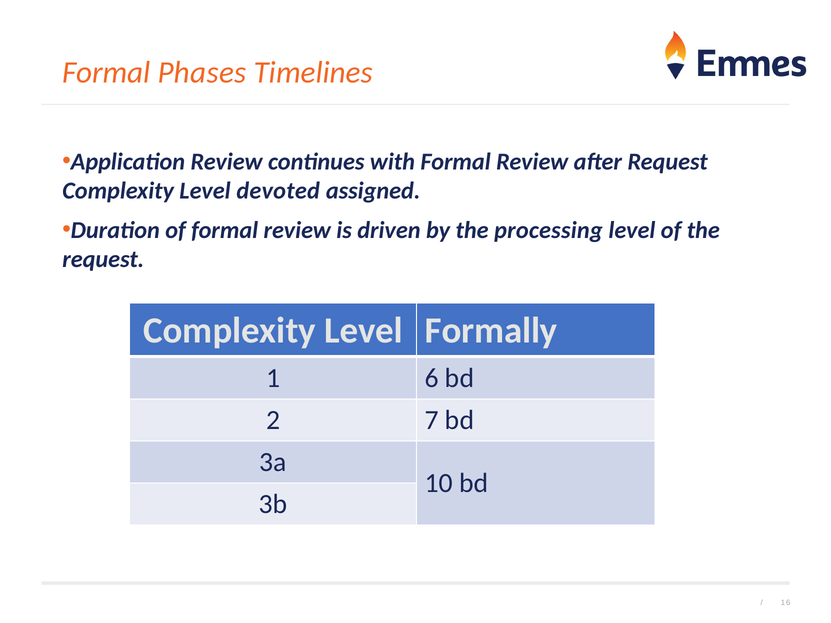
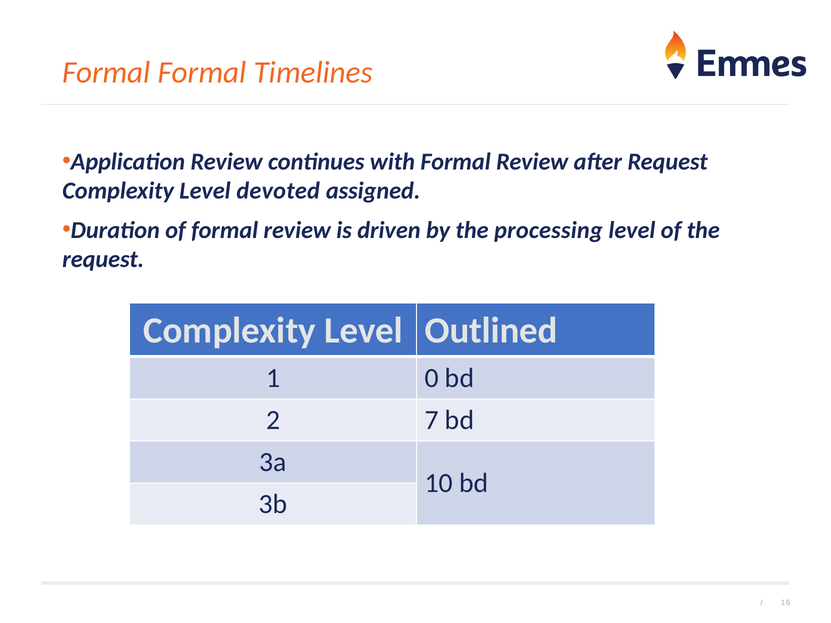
Formal Phases: Phases -> Formal (202, 72)
Formally: Formally -> Outlined (491, 330)
6: 6 -> 0 (432, 378)
